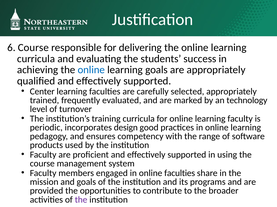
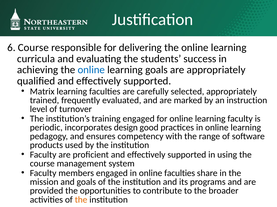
Center: Center -> Matrix (42, 92)
technology: technology -> instruction (247, 101)
training curricula: curricula -> engaged (139, 119)
the colour: purple -> orange (81, 200)
